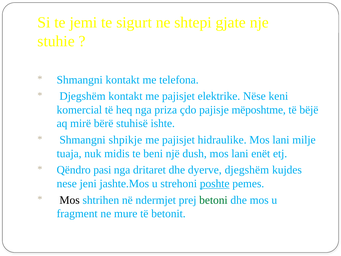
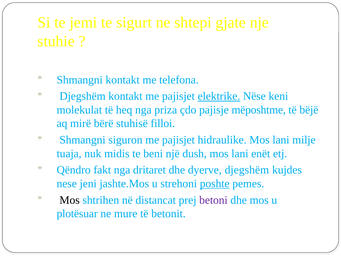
elektrike underline: none -> present (219, 96)
komercial: komercial -> molekulat (79, 110)
ishte: ishte -> filloi (163, 123)
shpikje: shpikje -> siguron (125, 140)
pasi: pasi -> fakt (102, 170)
ndermjet: ndermjet -> distancat (156, 200)
betoni colour: green -> purple (213, 200)
fragment: fragment -> plotësuar (77, 213)
